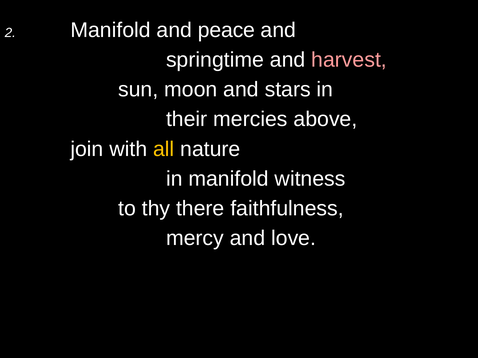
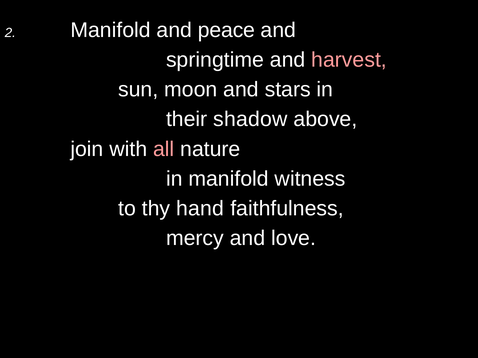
mercies: mercies -> shadow (250, 119)
all colour: yellow -> pink (164, 149)
there: there -> hand (200, 209)
